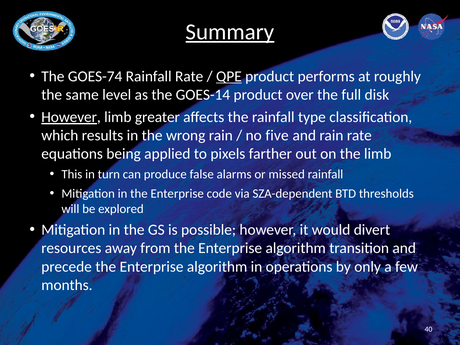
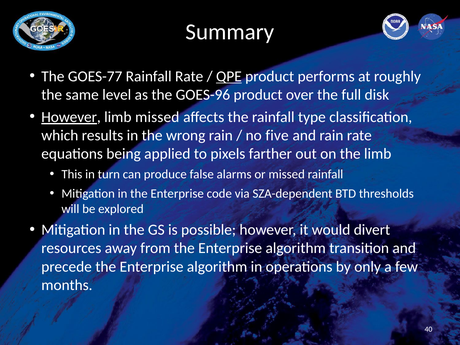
Summary underline: present -> none (230, 32)
GOES-74: GOES-74 -> GOES-77 (95, 76)
GOES-14: GOES-14 -> GOES-96 (203, 95)
limb greater: greater -> missed (157, 117)
